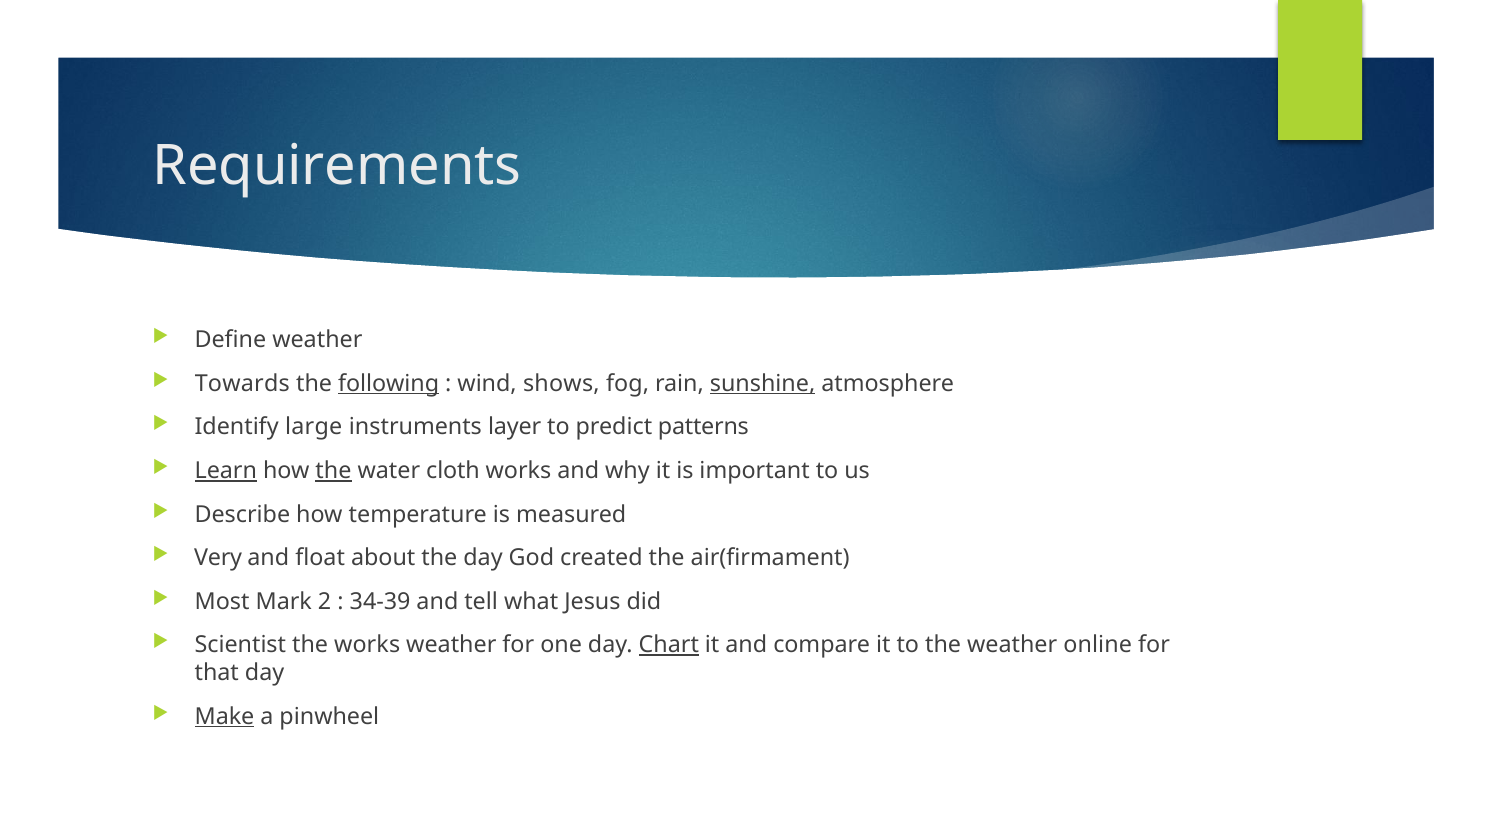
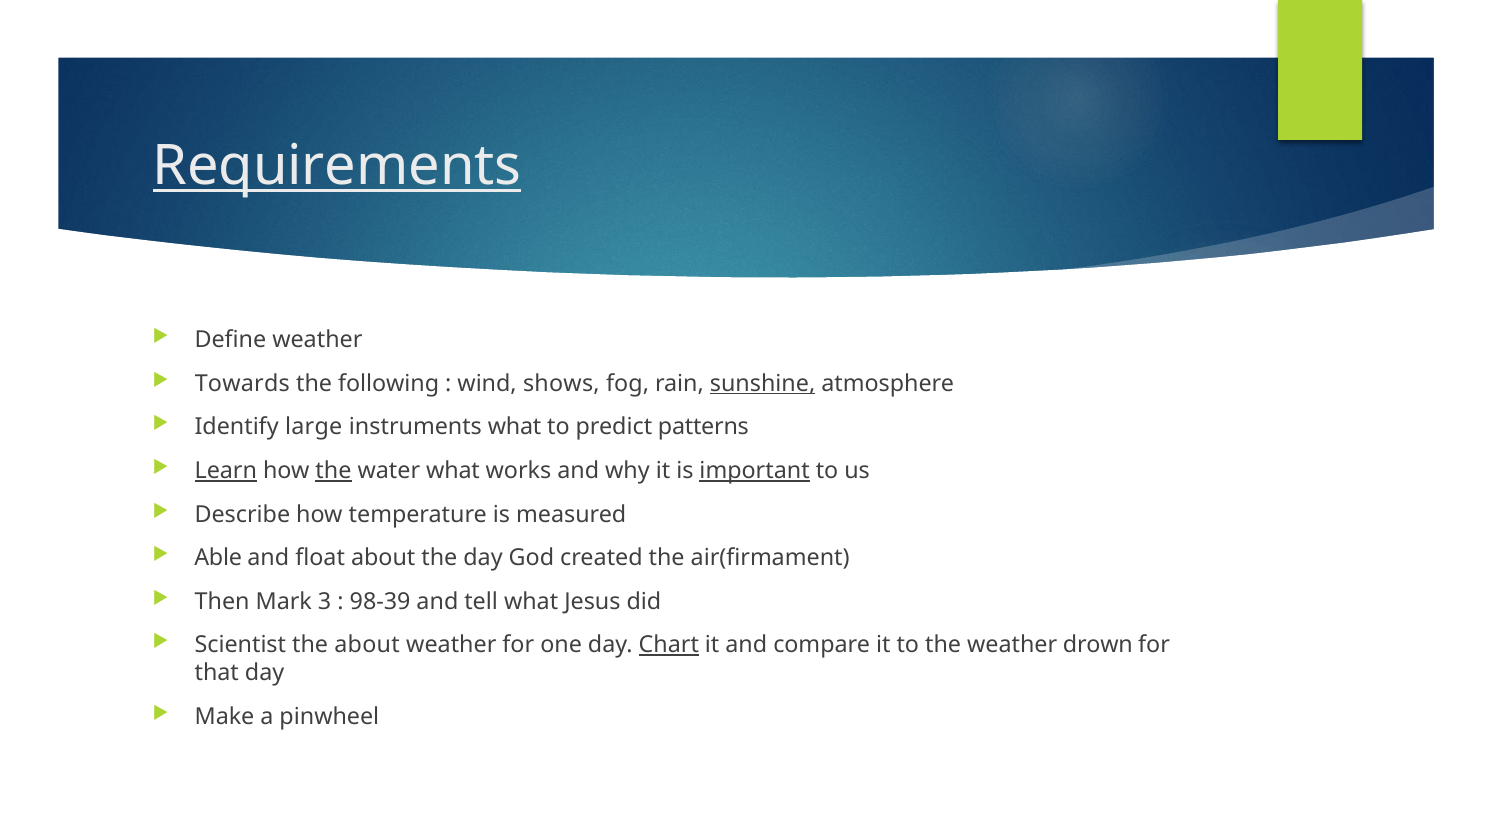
Requirements underline: none -> present (337, 166)
following underline: present -> none (389, 384)
instruments layer: layer -> what (515, 427)
water cloth: cloth -> what (453, 471)
important underline: none -> present (755, 471)
Very: Very -> Able (218, 558)
Most: Most -> Then (222, 601)
2: 2 -> 3 (325, 601)
34-39: 34-39 -> 98-39 (380, 601)
the works: works -> about (367, 645)
online: online -> drown (1098, 645)
Make underline: present -> none (225, 716)
